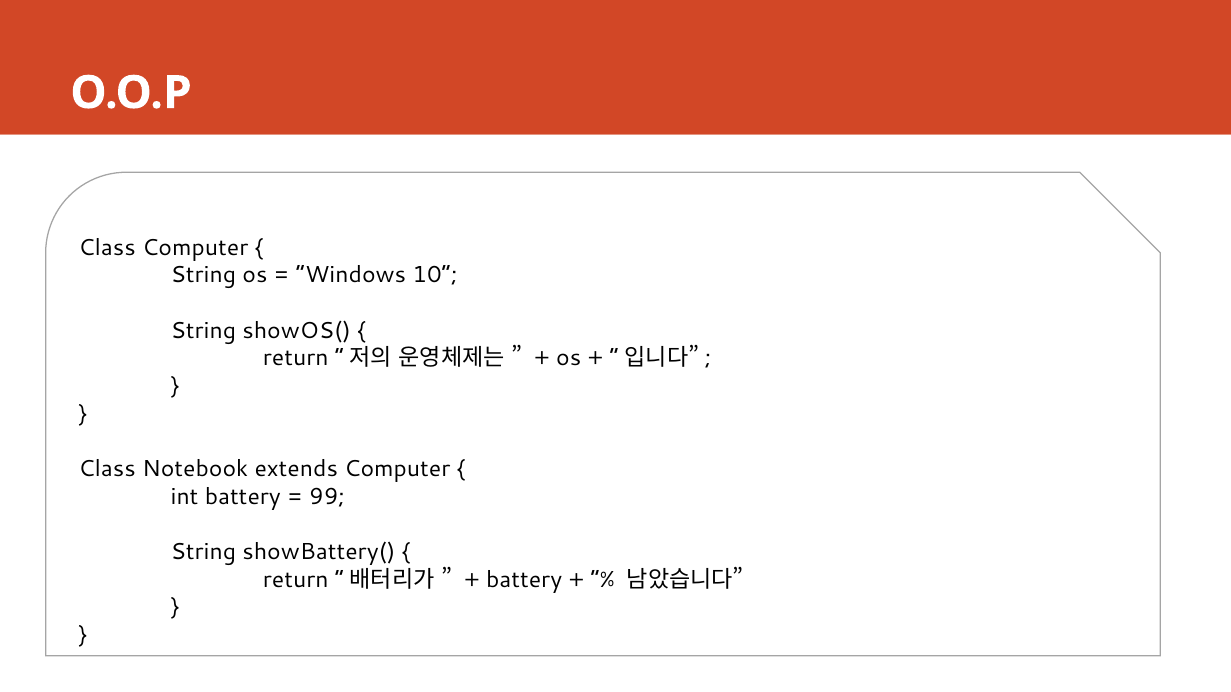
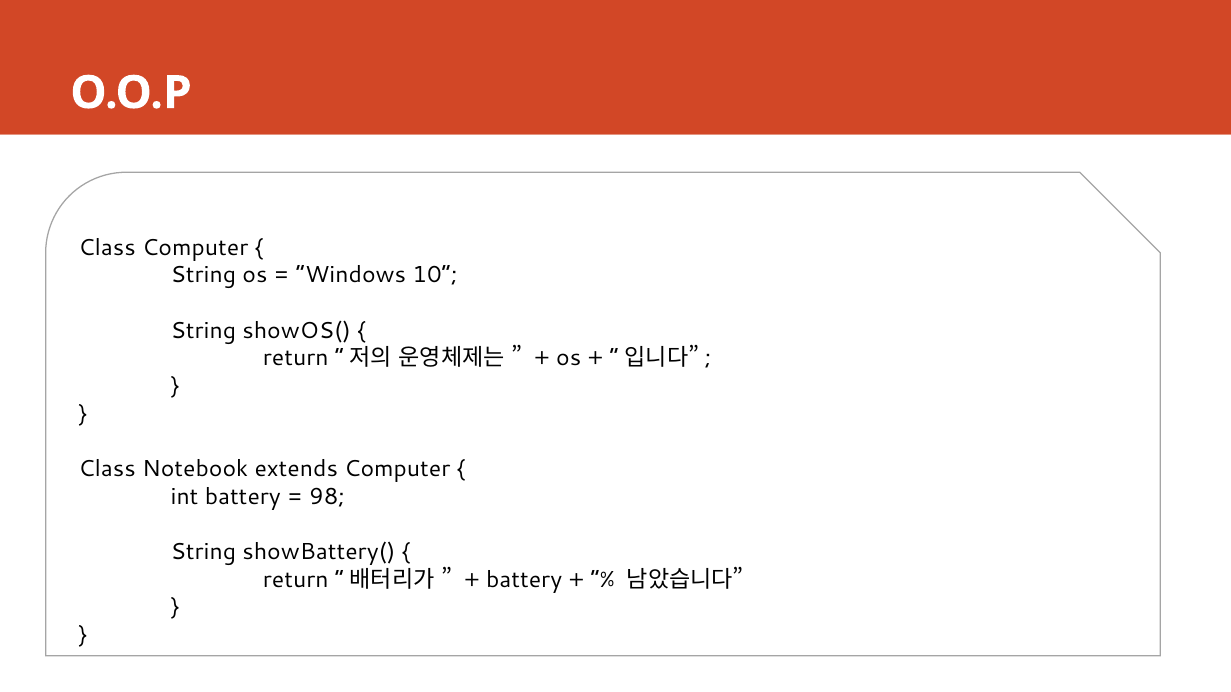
99: 99 -> 98 (327, 497)
